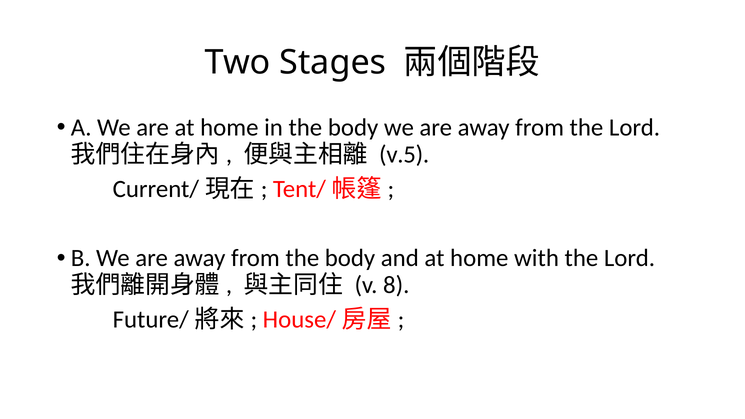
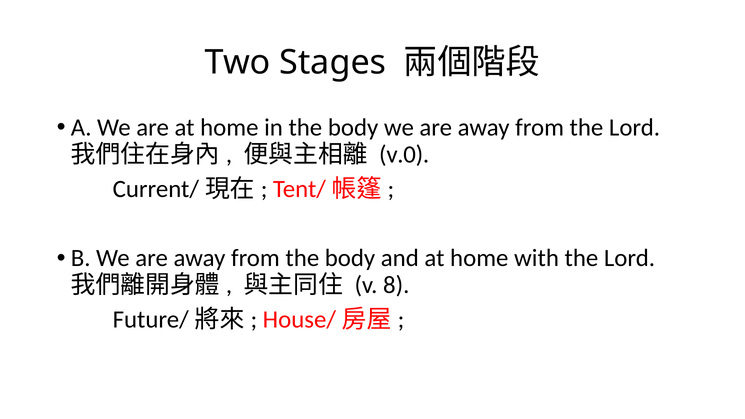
v.5: v.5 -> v.0 (404, 154)
